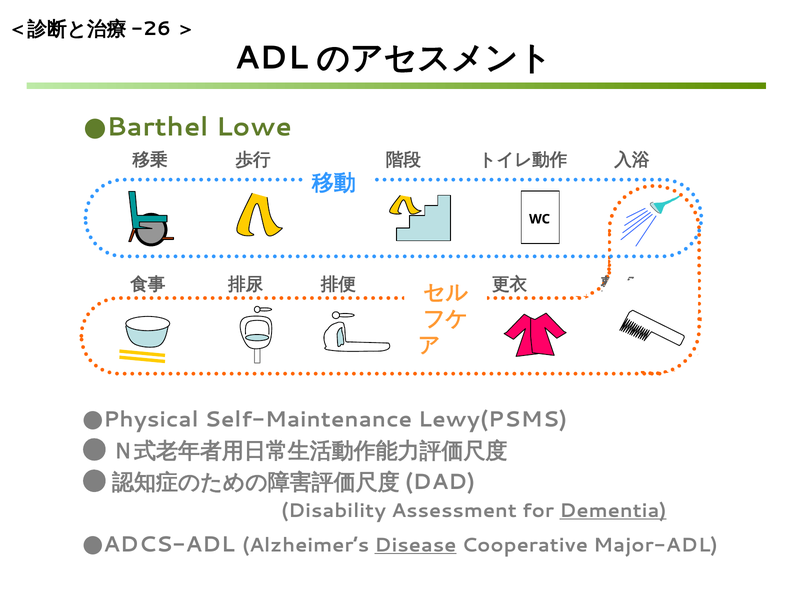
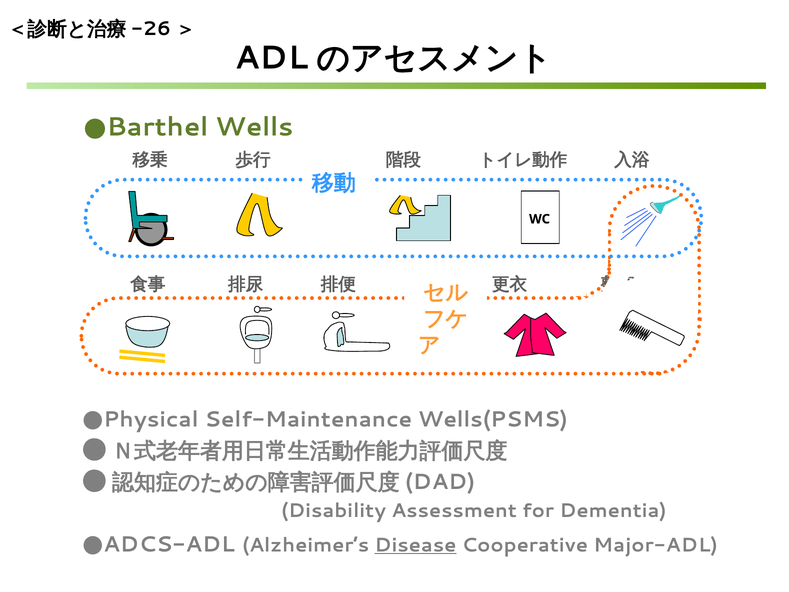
Lowe: Lowe -> Wells (254, 127)
Lewy(PSMS: Lewy(PSMS -> Wells(PSMS (493, 419)
Dementia underline: present -> none (613, 510)
